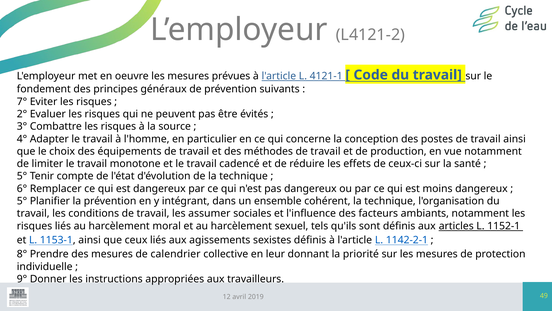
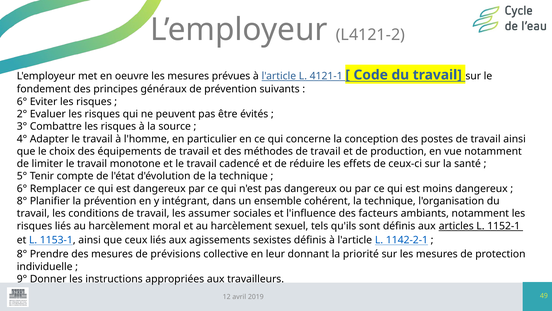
7°: 7° -> 6° (22, 101)
5°: 5° -> 8° (22, 201)
calendrier: calendrier -> prévisions (176, 254)
